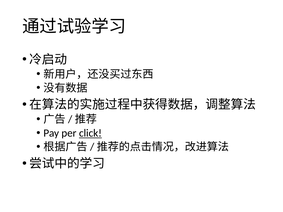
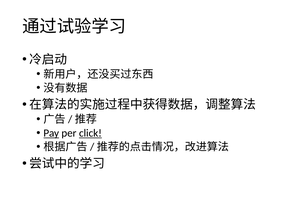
Pay underline: none -> present (51, 133)
